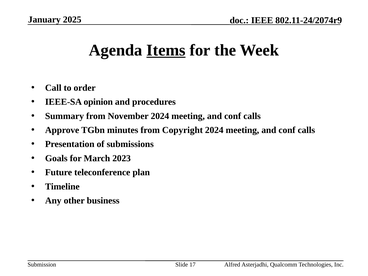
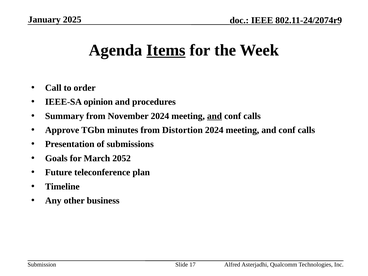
and underline: none -> present (215, 116)
Copyright: Copyright -> Distortion (182, 130)
2023: 2023 -> 2052 (122, 158)
